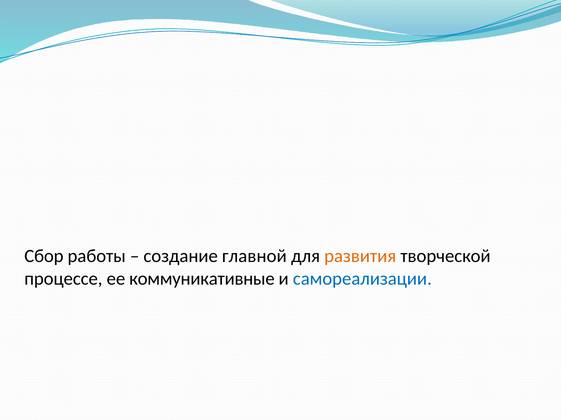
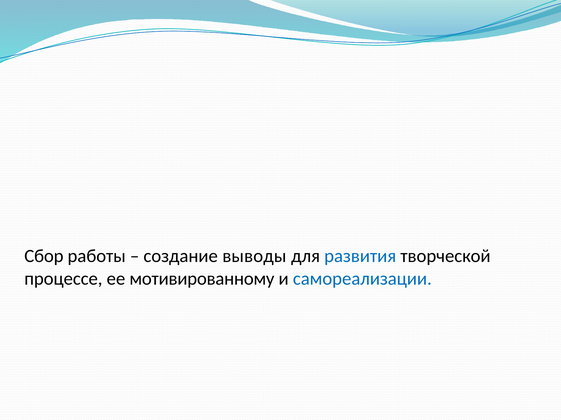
главной: главной -> выводы (254, 257)
развития colour: orange -> blue (360, 257)
коммуникативные: коммуникативные -> мотивированному (202, 279)
